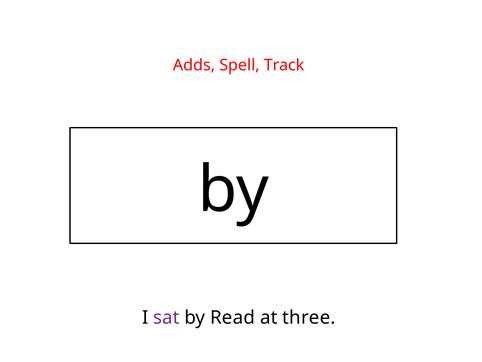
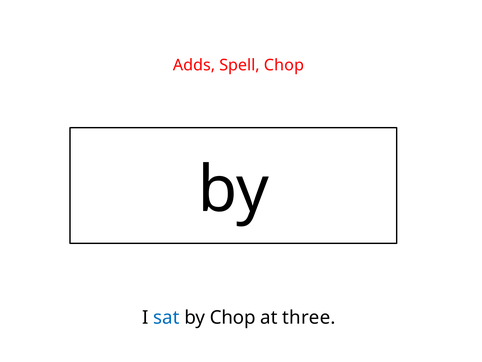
Spell Track: Track -> Chop (284, 65)
sat colour: purple -> blue (166, 317)
by Read: Read -> Chop (233, 317)
